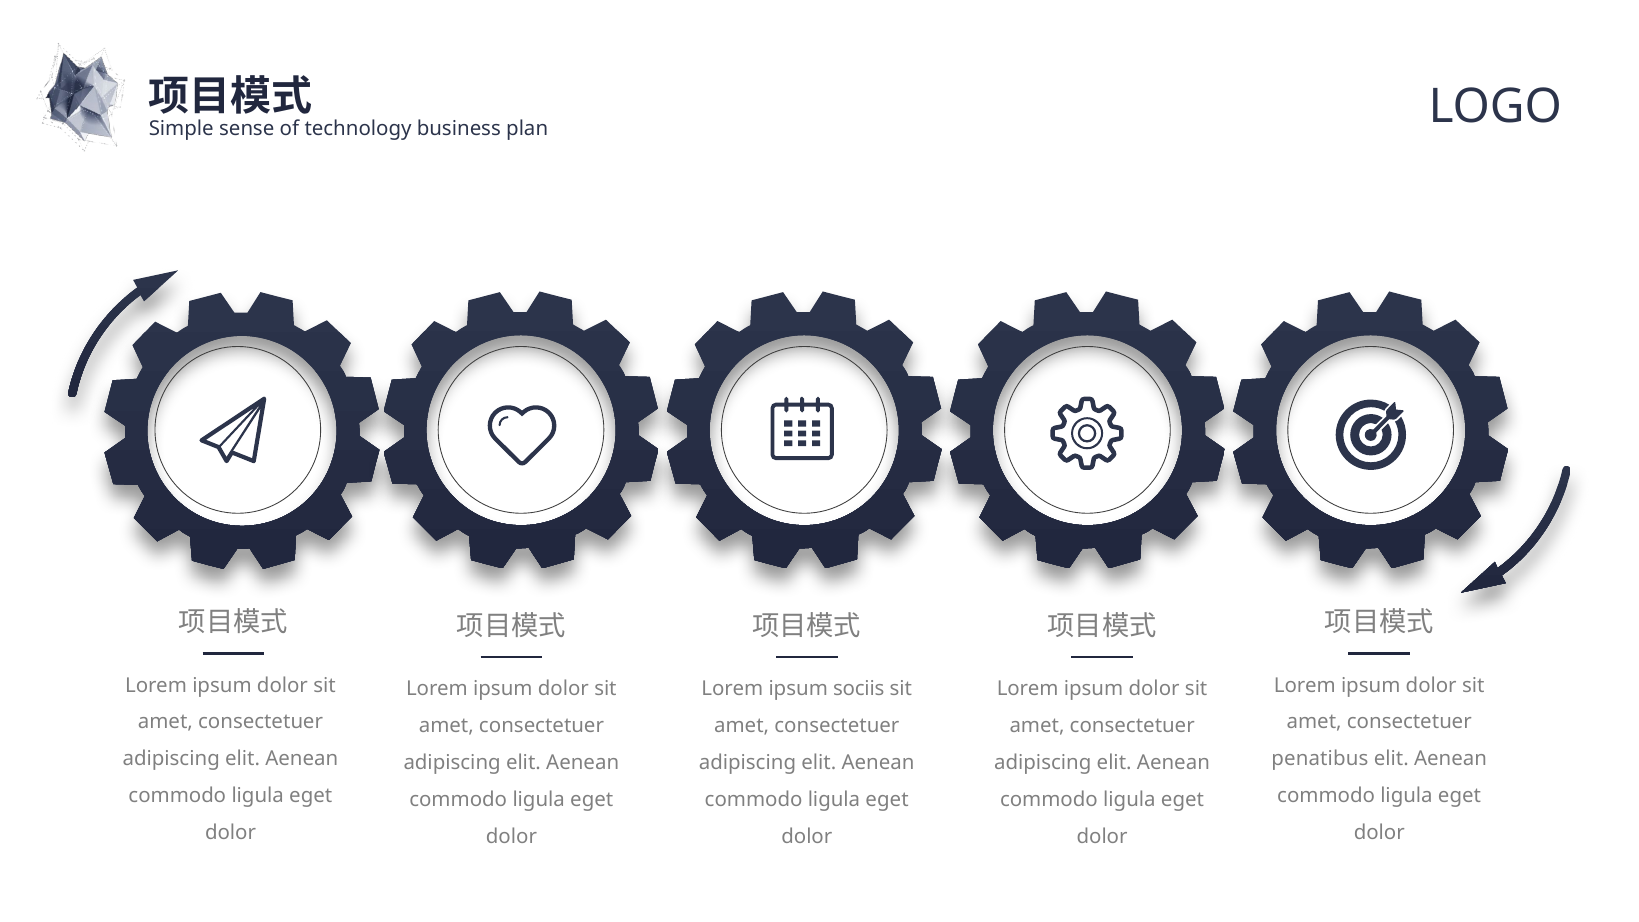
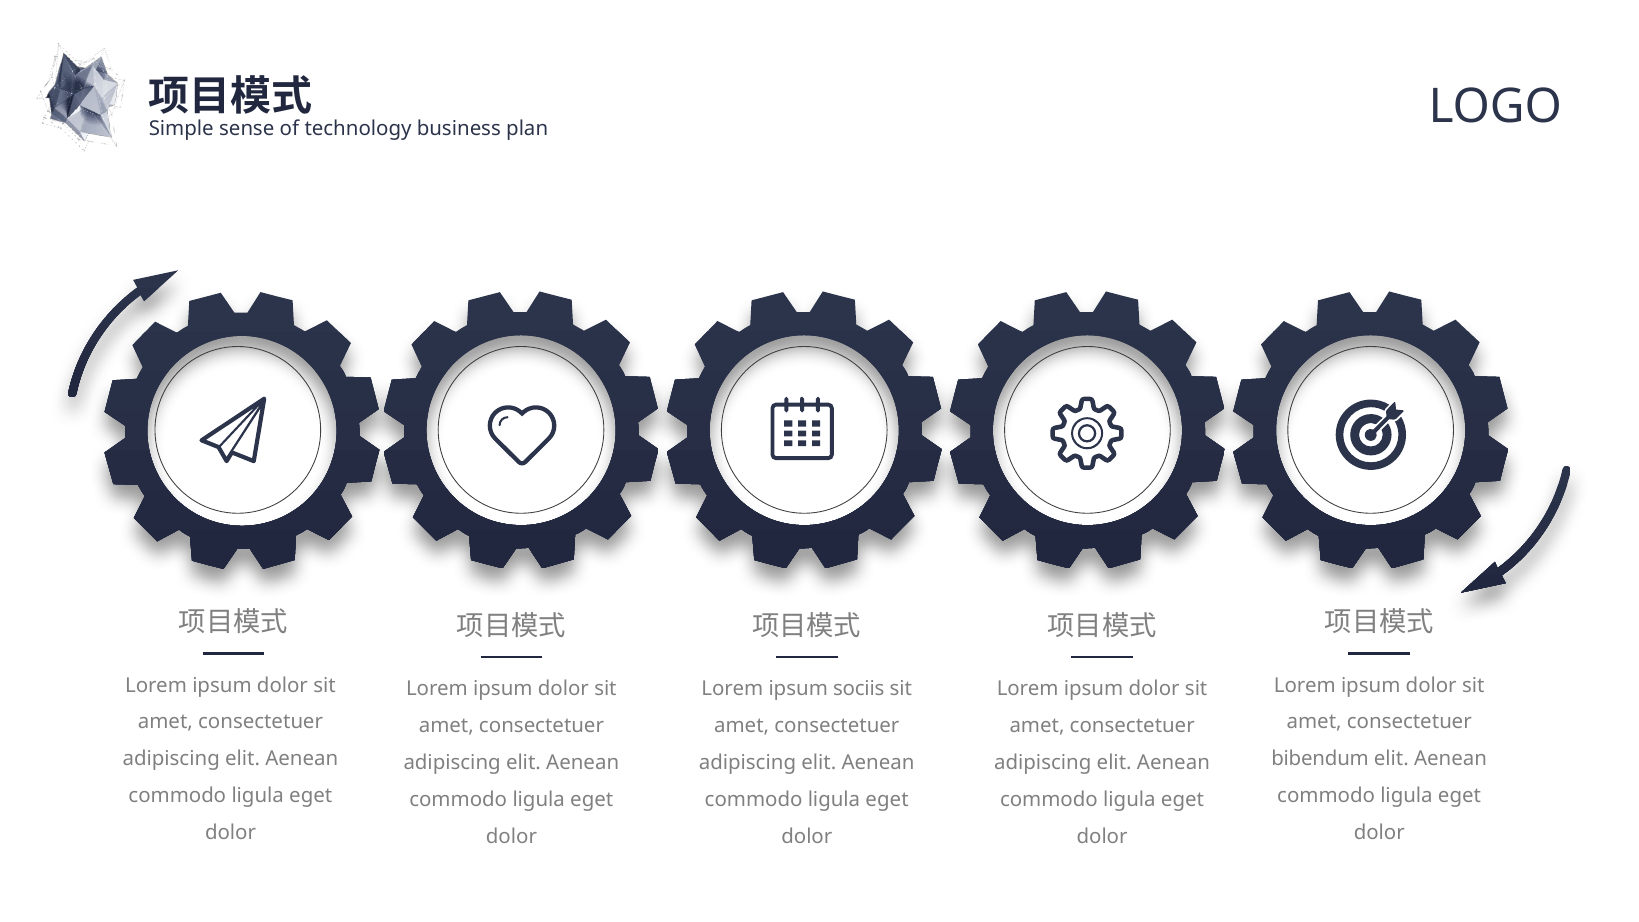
penatibus: penatibus -> bibendum (1320, 759)
